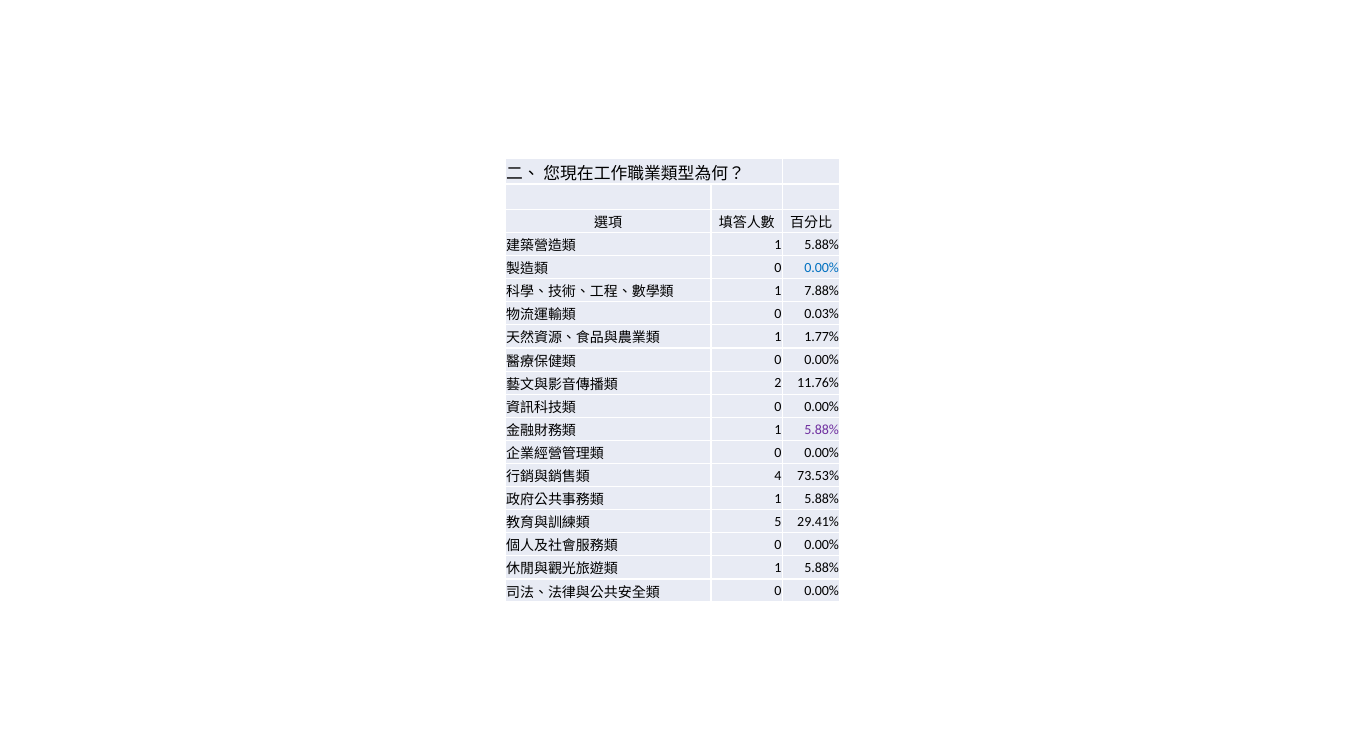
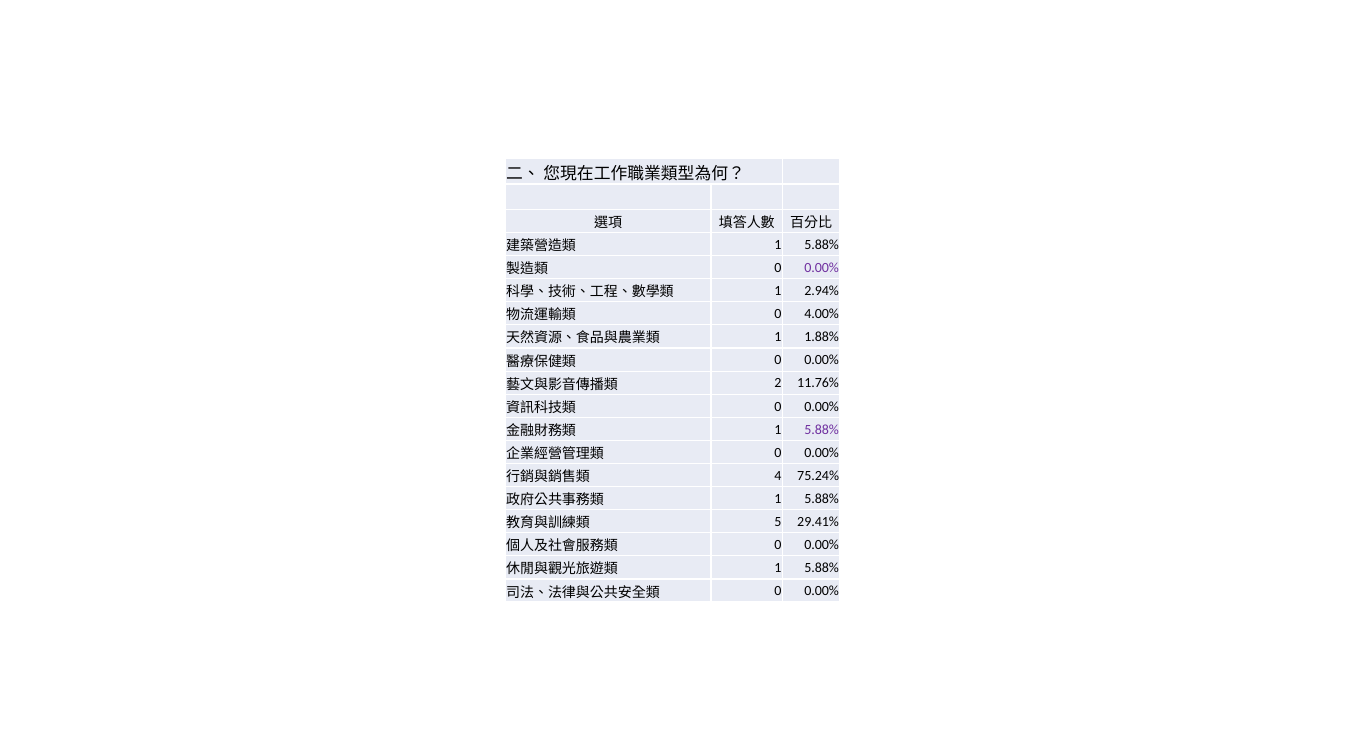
0.00% colour: blue -> purple (822, 268)
7.88%: 7.88% -> 2.94% (822, 291)
0.03%: 0.03% -> 4.00% (822, 314)
1.77%: 1.77% -> 1.88% (822, 337)
73.53%: 73.53% -> 75.24% (818, 476)
